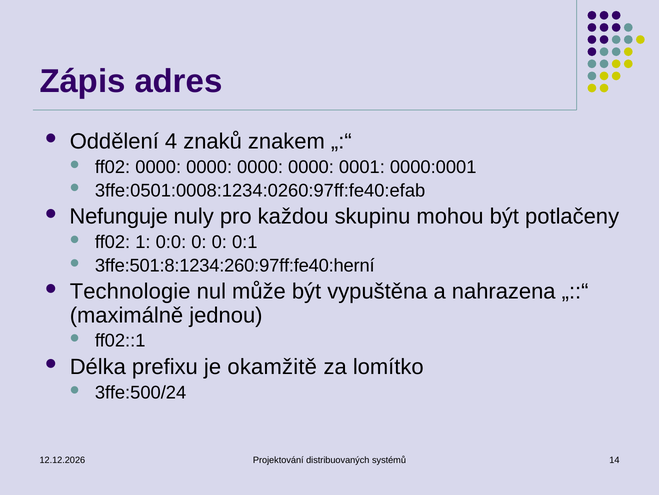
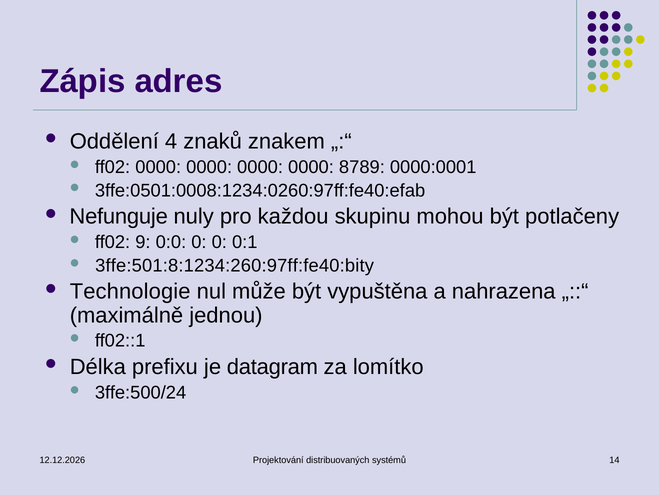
0001: 0001 -> 8789 (362, 167)
1: 1 -> 9 (143, 242)
3ffe:501:8:1234:260:97ff:fe40:herní: 3ffe:501:8:1234:260:97ff:fe40:herní -> 3ffe:501:8:1234:260:97ff:fe40:bity (235, 265)
okamžitě: okamžitě -> datagram (272, 366)
